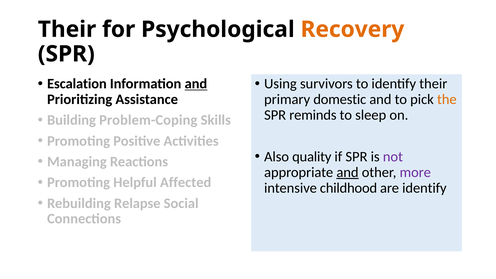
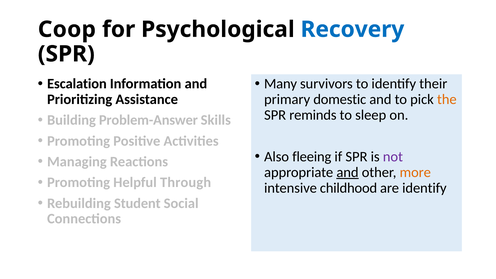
Their: Their -> Coop (67, 29)
Recovery colour: orange -> blue (352, 29)
and underline: present -> none (196, 84)
Using: Using -> Many (281, 84)
Problem-Coping: Problem-Coping -> Problem-Answer (148, 120)
quality: quality -> fleeing (312, 157)
more colour: purple -> orange (415, 172)
Affected: Affected -> Through (186, 182)
Relapse: Relapse -> Student (137, 203)
